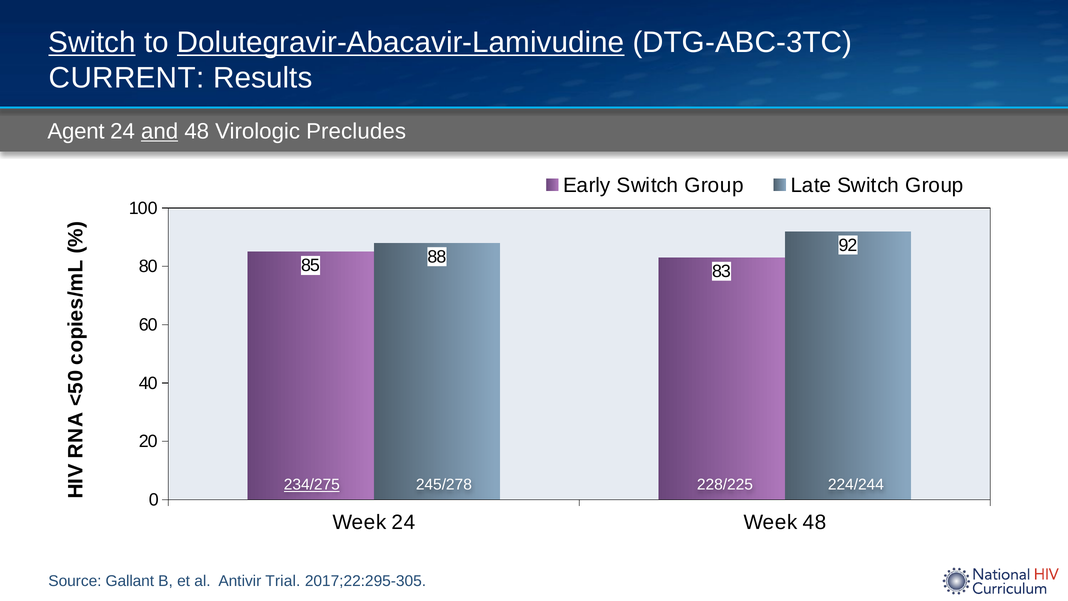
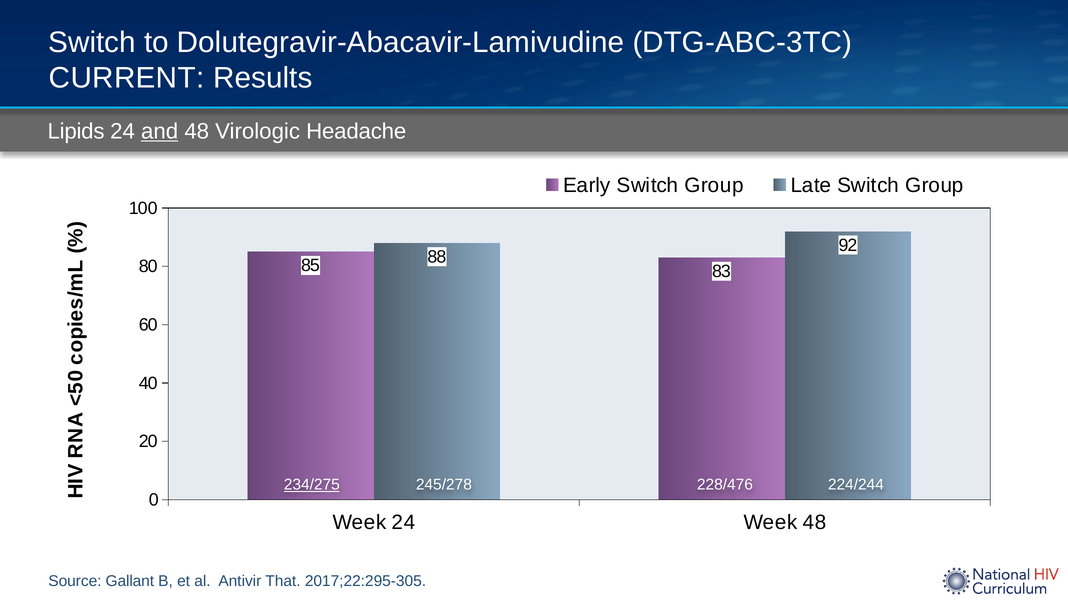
Switch underline: present -> none (92, 42)
Dolutegravir-Abacavir-Lamivudine underline: present -> none (401, 42)
Agent: Agent -> Lipids (76, 131)
Precludes: Precludes -> Headache (356, 131)
228/225: 228/225 -> 228/476 (725, 485)
Trial: Trial -> That (283, 581)
